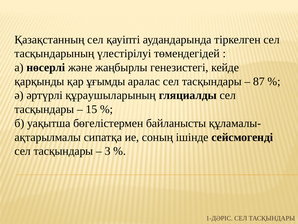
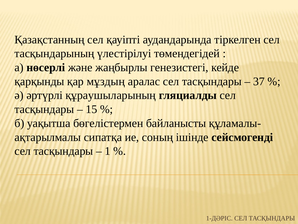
ұғымды: ұғымды -> мұздың (106, 81)
87: 87 -> 37 (259, 81)
3: 3 -> 1 (108, 151)
